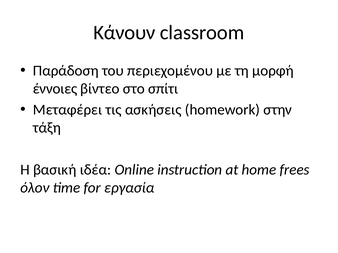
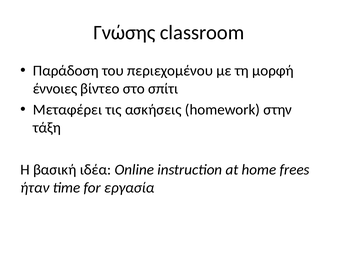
Κάνουν: Κάνουν -> Γνώσης (124, 33)
όλον: όλον -> ήταν (35, 188)
